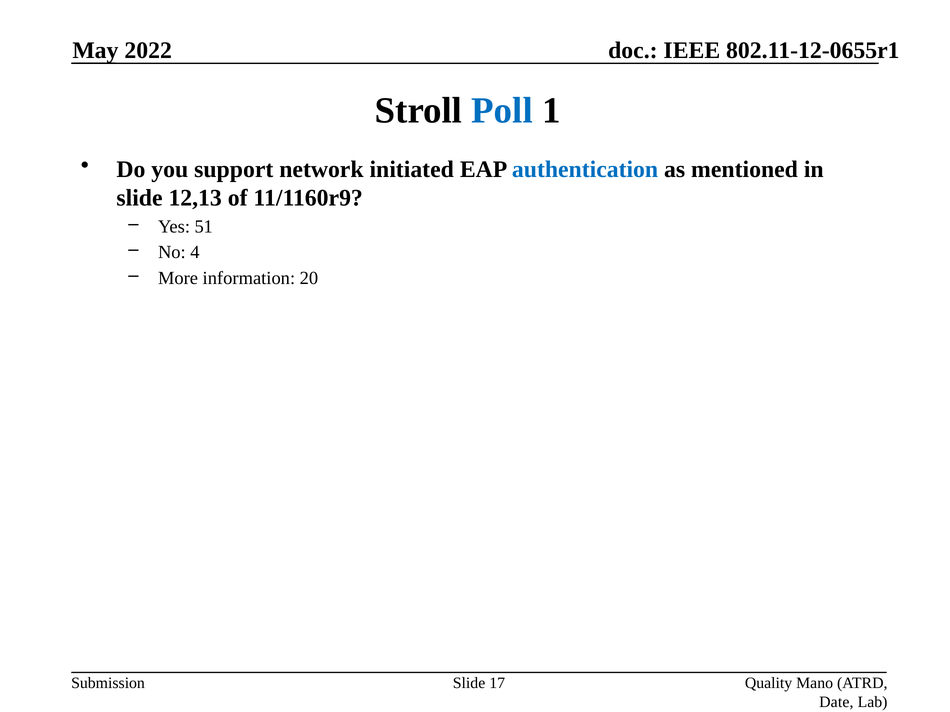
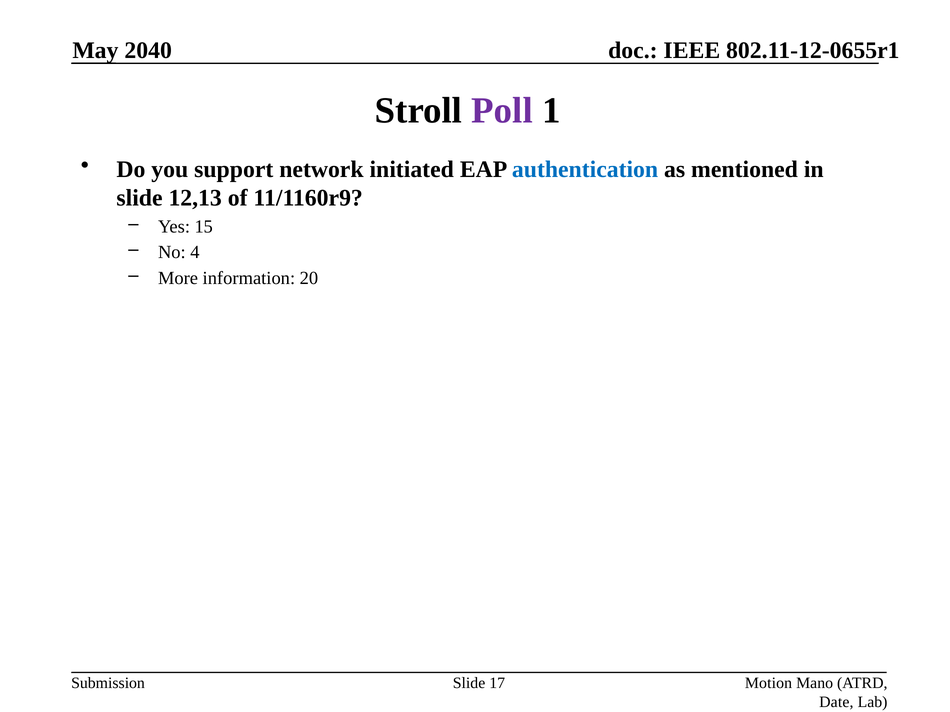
2022: 2022 -> 2040 (148, 51)
Poll colour: blue -> purple (502, 111)
51: 51 -> 15 (204, 227)
Quality: Quality -> Motion (769, 683)
